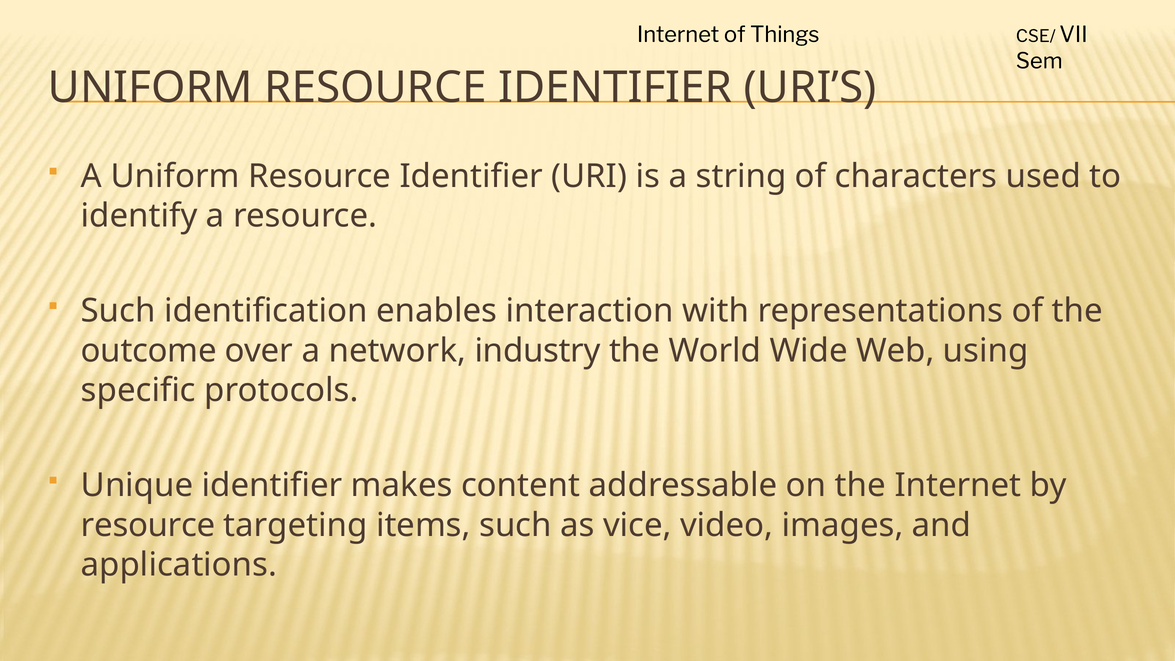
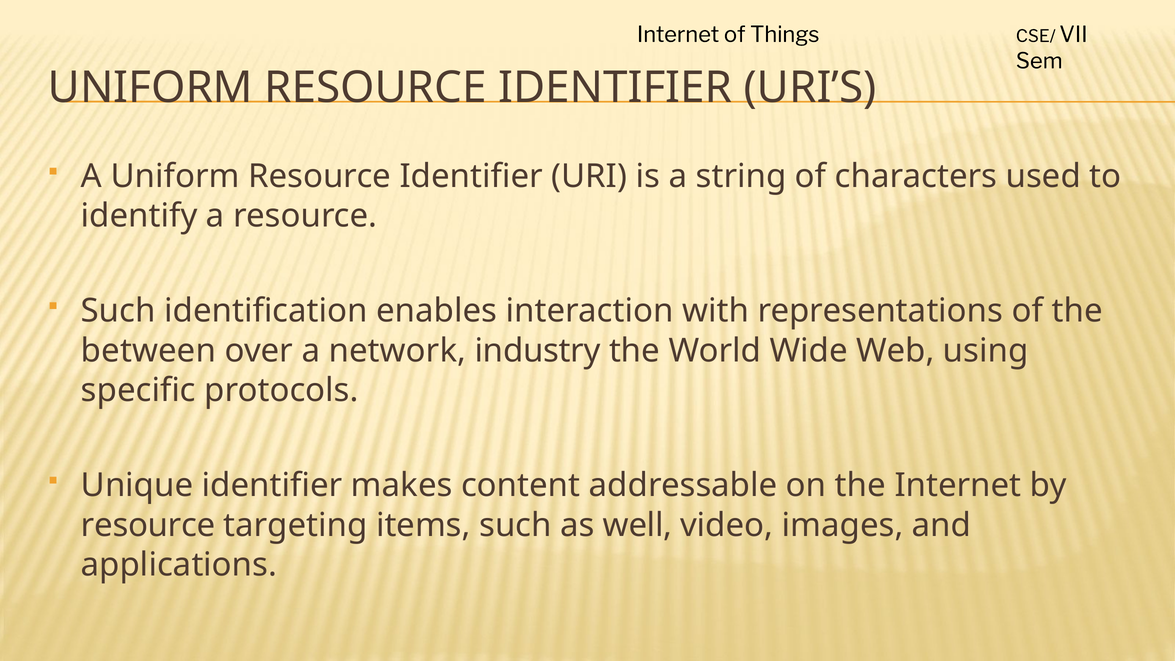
outcome: outcome -> between (149, 351)
vice: vice -> well (638, 525)
